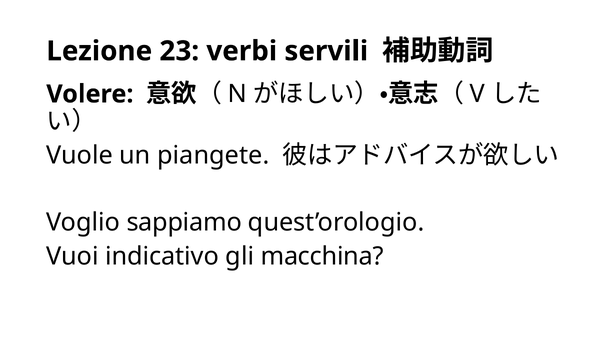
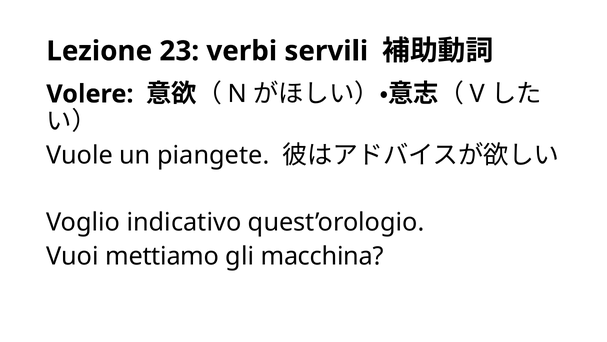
sappiamo: sappiamo -> indicativo (184, 222)
indicativo: indicativo -> mettiamo (162, 256)
